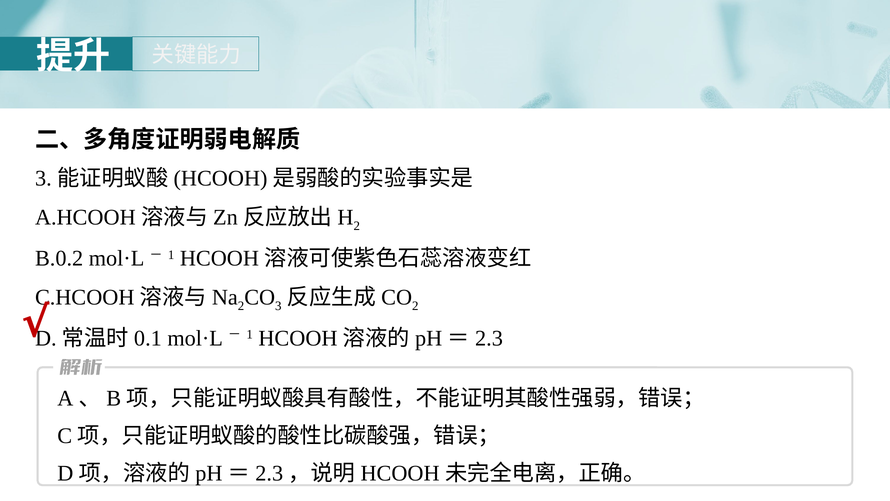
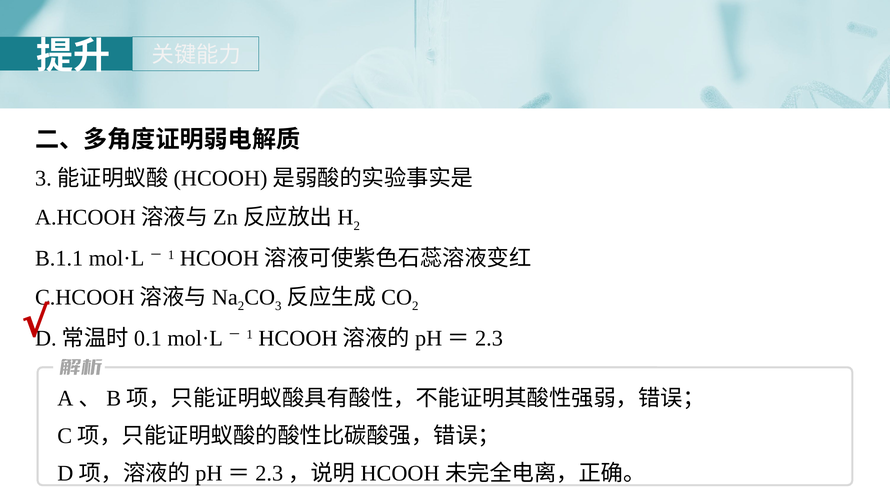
B.0.2: B.0.2 -> B.1.1 (59, 258)
